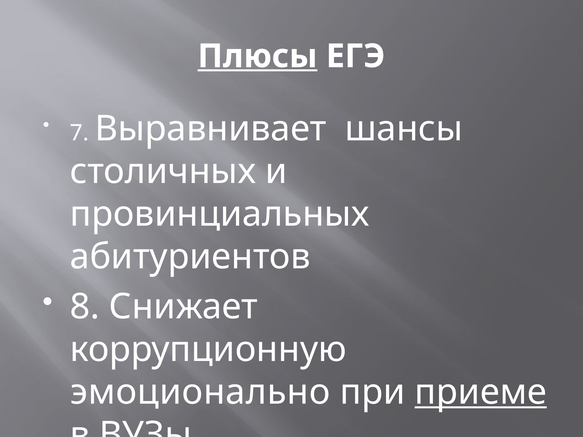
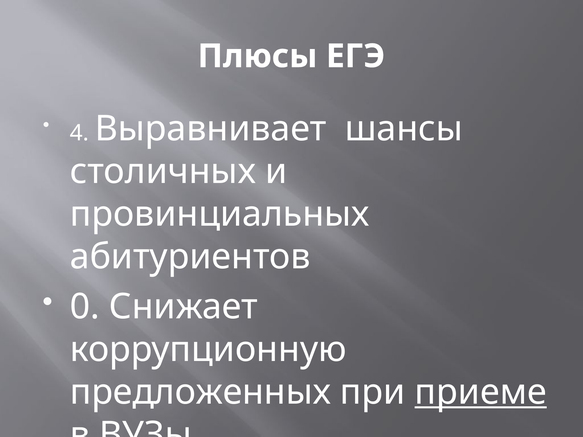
Плюсы underline: present -> none (258, 56)
7: 7 -> 4 (79, 133)
8: 8 -> 0 (85, 307)
эмоционально: эмоционально -> предложенных (200, 392)
